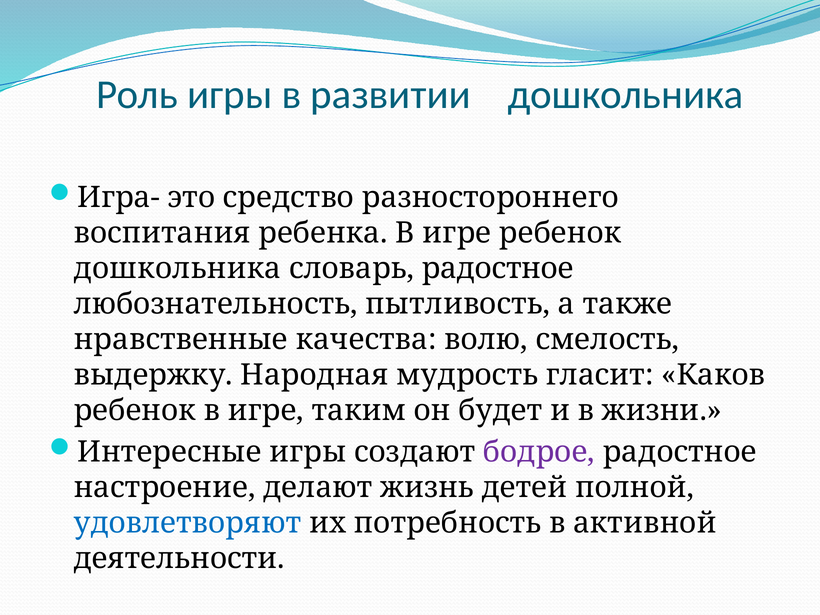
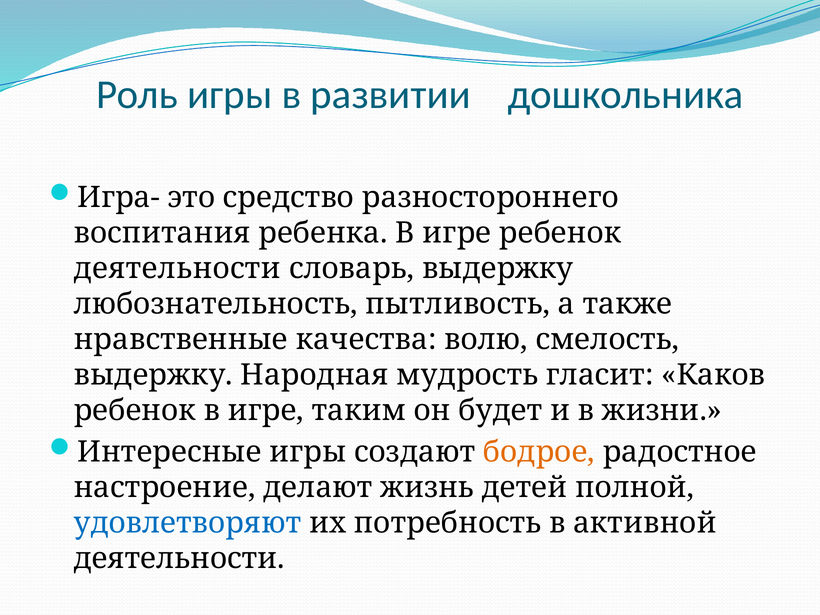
дошкольника: дошкольника -> деятельности (177, 268)
словарь радостное: радостное -> выдержку (498, 268)
бодрое colour: purple -> orange (539, 452)
